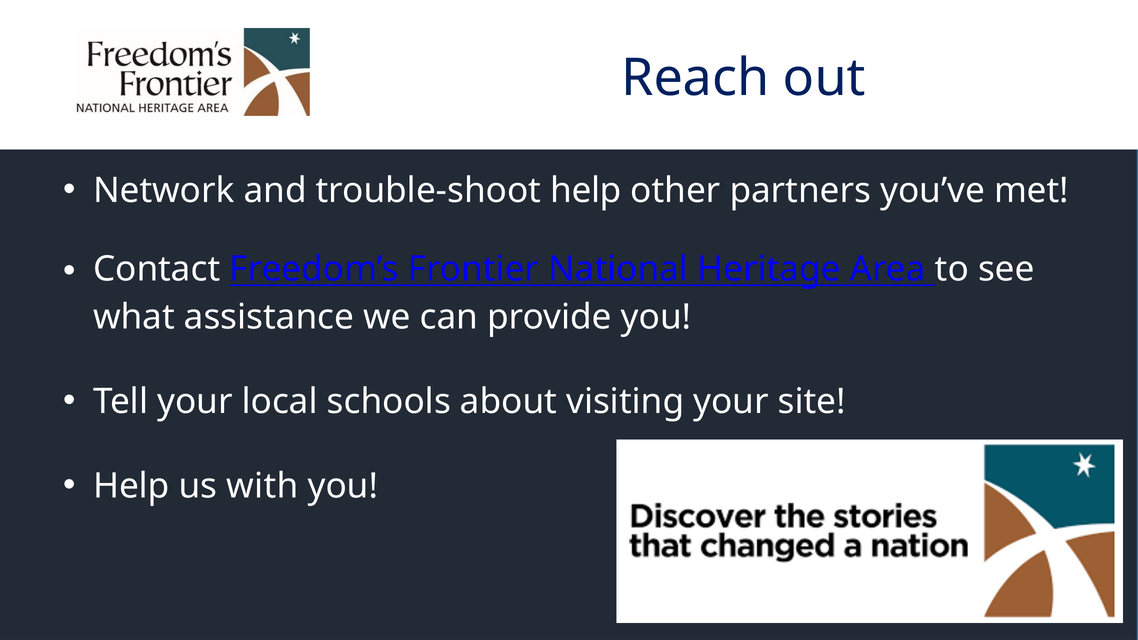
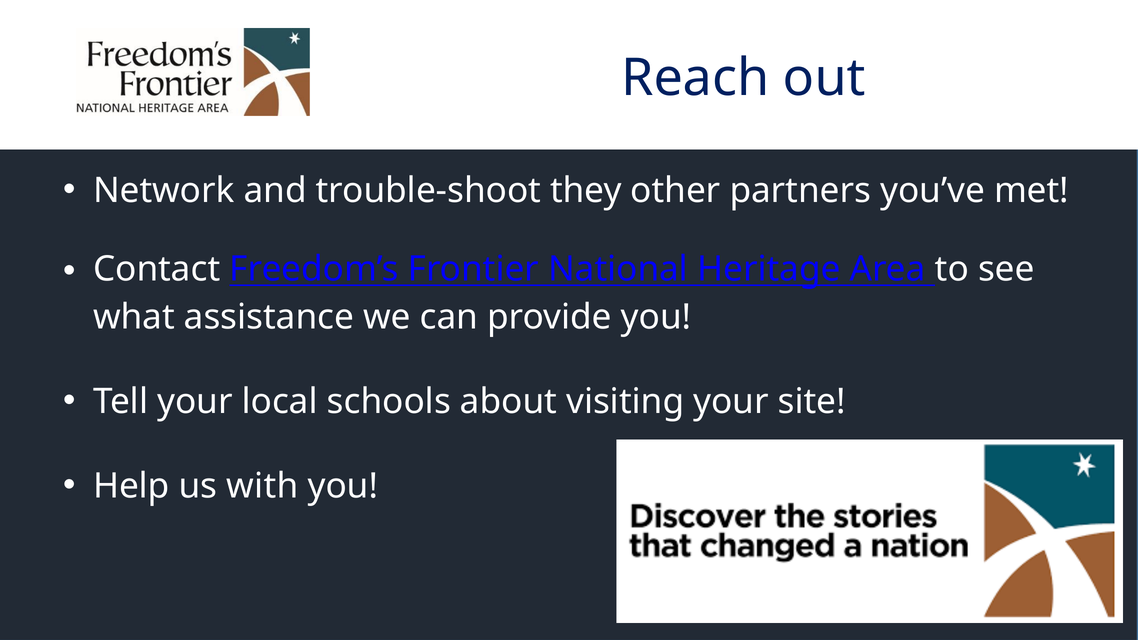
trouble-shoot help: help -> they (586, 190)
